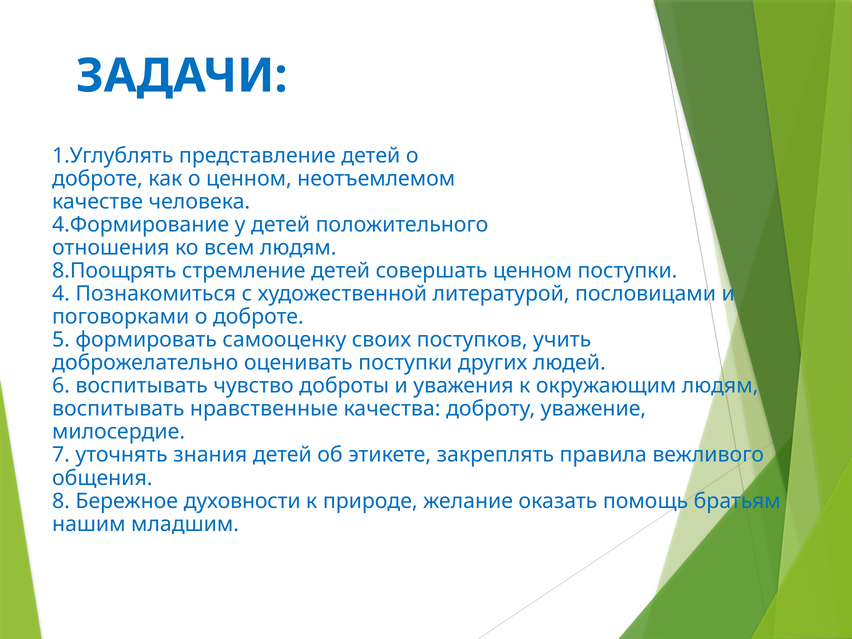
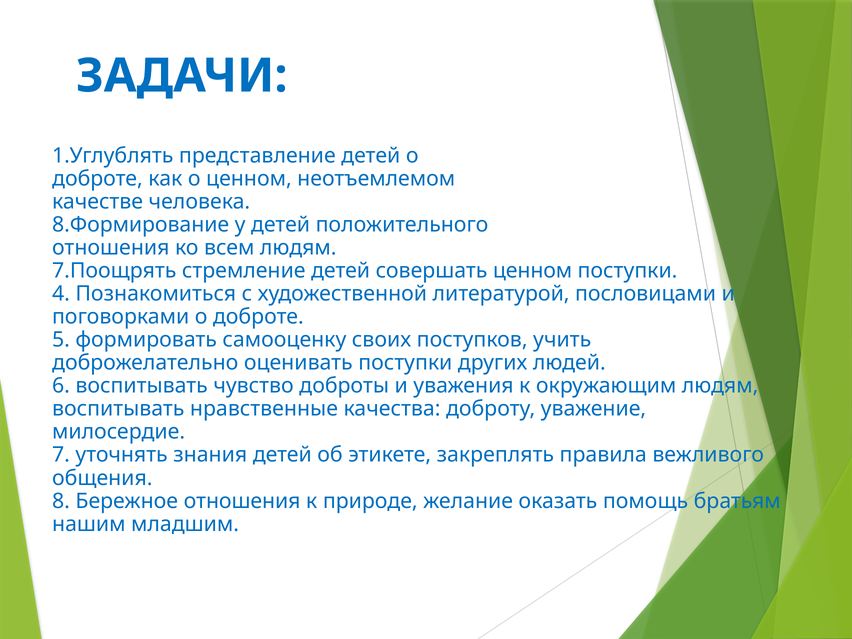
4.Формирование: 4.Формирование -> 8.Формирование (141, 225)
8.Поощрять: 8.Поощрять -> 7.Поощрять (114, 271)
Бережное духовности: духовности -> отношения (242, 501)
